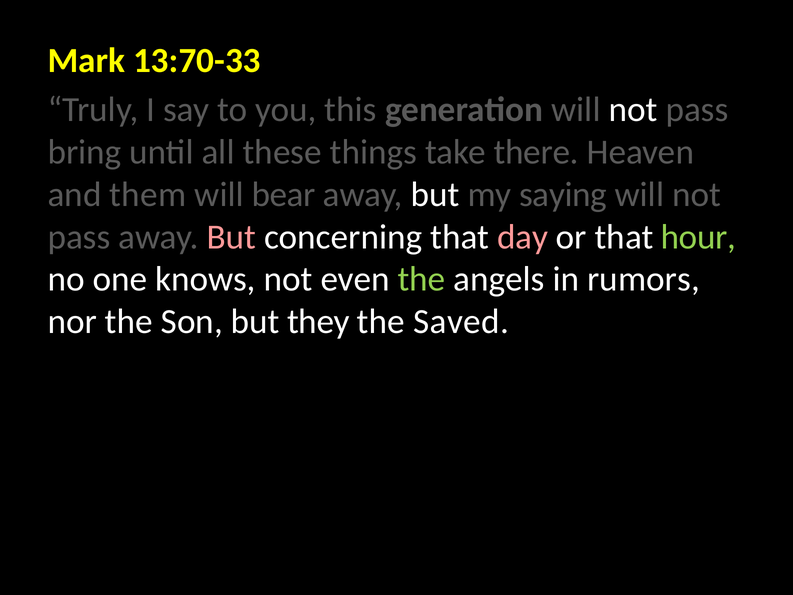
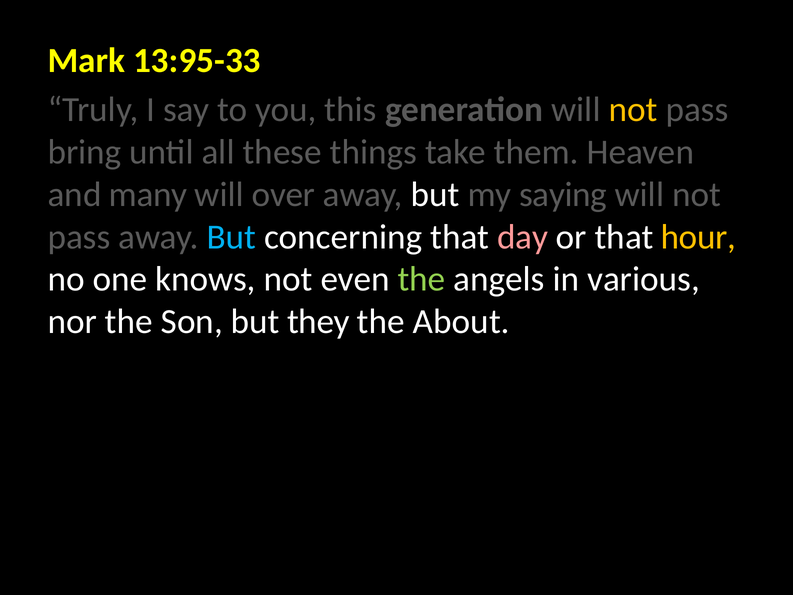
13:70-33: 13:70-33 -> 13:95-33 (197, 60)
not colour: white -> yellow (633, 110)
there: there -> them (536, 152)
and them: them -> many (148, 194)
bear: bear -> over (284, 194)
But colour: pink -> light blue (232, 237)
hour colour: light green -> yellow (698, 237)
rumors: rumors -> various (644, 279)
Saved: Saved -> About (461, 321)
